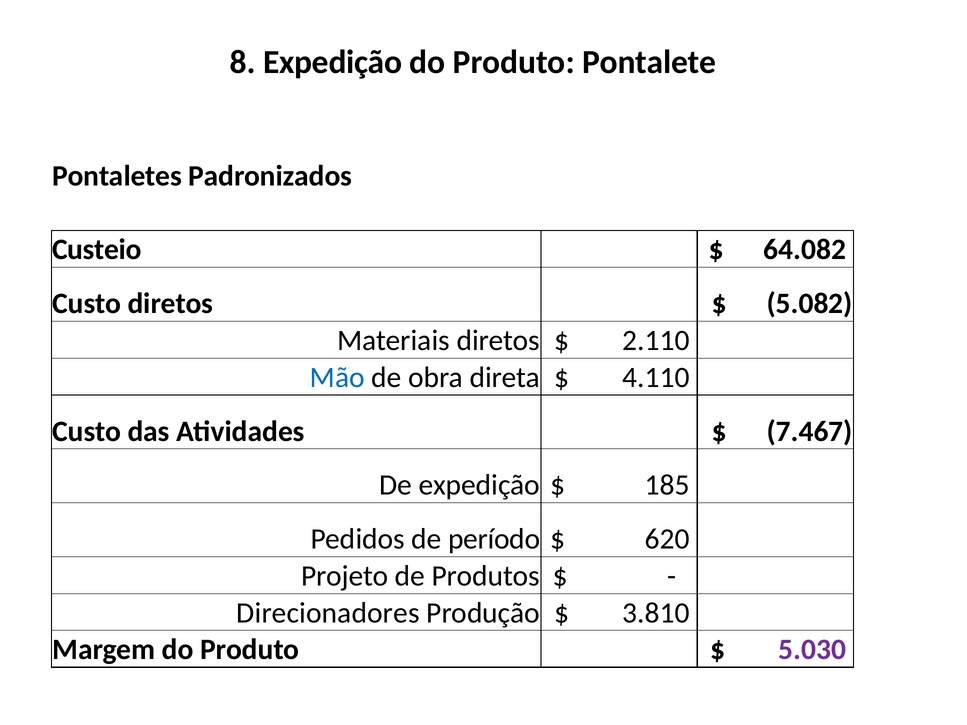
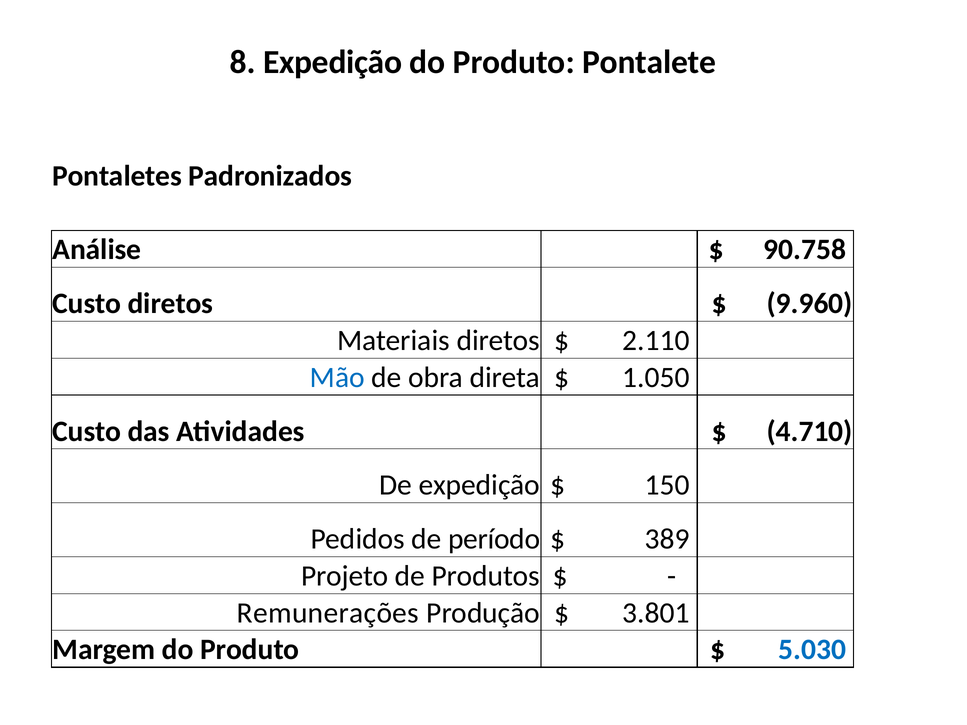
Custeio: Custeio -> Análise (97, 250)
64.082: 64.082 -> 90.758 (805, 250)
5.082: 5.082 -> 9.960 (810, 304)
4.110: 4.110 -> 1.050 (656, 377)
7.467: 7.467 -> 4.710 (810, 431)
185: 185 -> 150 (667, 485)
620: 620 -> 389 (667, 539)
Direcionadores: Direcionadores -> Remunerações (328, 613)
3.810: 3.810 -> 3.801 (656, 613)
5.030 colour: purple -> blue (812, 650)
